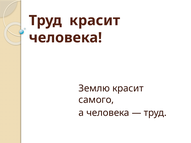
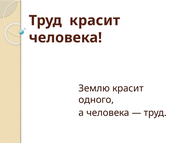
самого: самого -> одного (96, 100)
